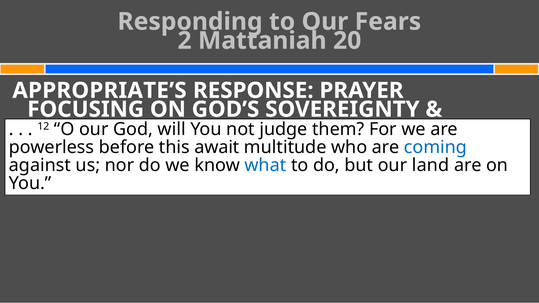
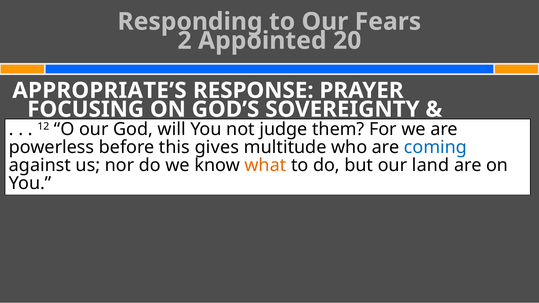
Mattaniah: Mattaniah -> Appointed (262, 41)
await: await -> gives (217, 147)
what colour: blue -> orange (265, 165)
